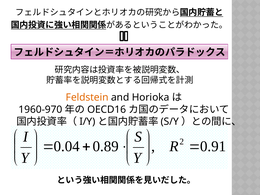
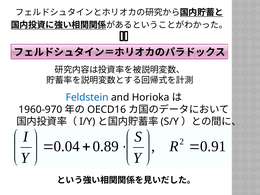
Feldstein colour: orange -> blue (87, 97)
